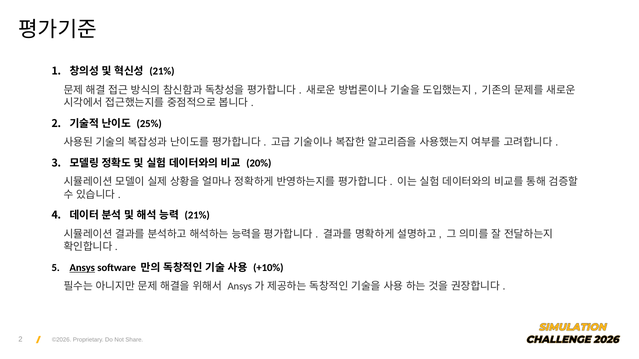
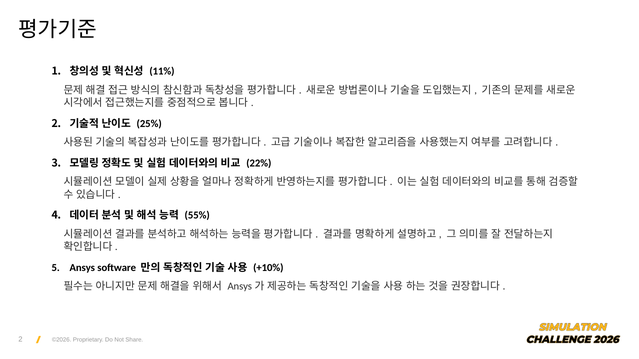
21%: 21% -> 11% (162, 72)
20%: 20% -> 22% (259, 163)
21%: 21% -> 55% (197, 216)
Ansys underline: present -> none (82, 268)
